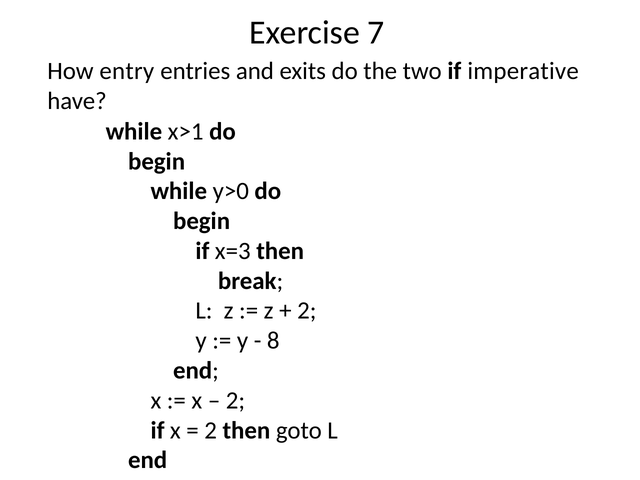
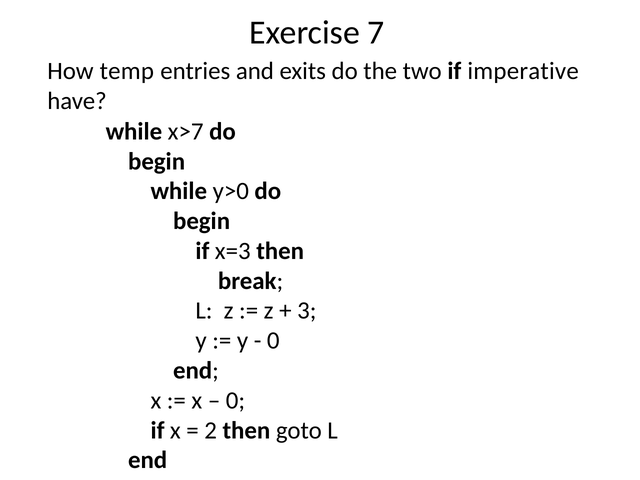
entry: entry -> temp (127, 71)
x>1: x>1 -> x>7 (186, 131)
2: 2 -> 3 (307, 311)
8: 8 -> 0 (273, 341)
2: 2 -> 0 (235, 400)
